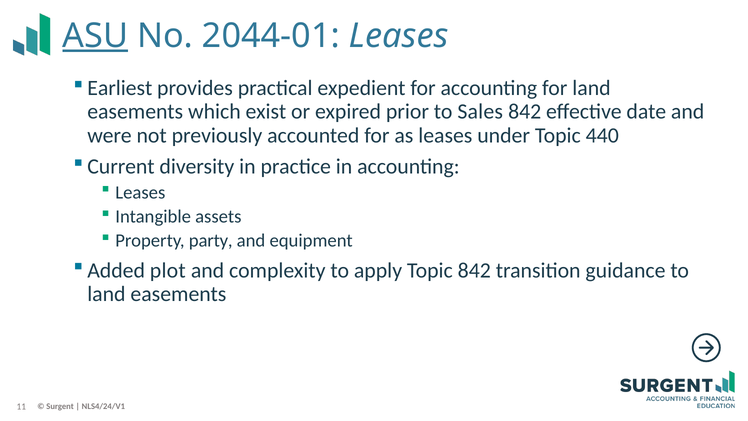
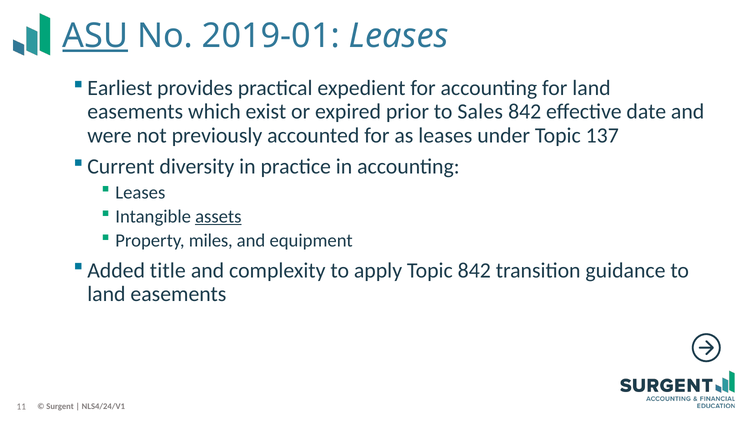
2044-01: 2044-01 -> 2019-01 (271, 36)
440: 440 -> 137 (602, 135)
assets underline: none -> present (218, 217)
party: party -> miles (211, 241)
plot: plot -> title (168, 270)
